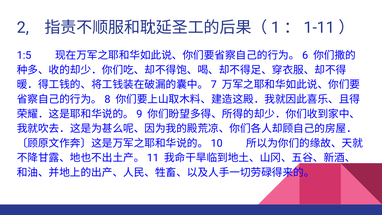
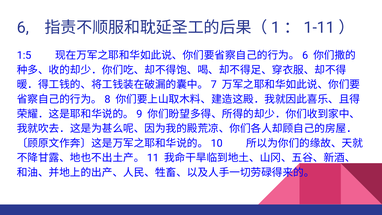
2: 2 -> 6 (23, 28)
